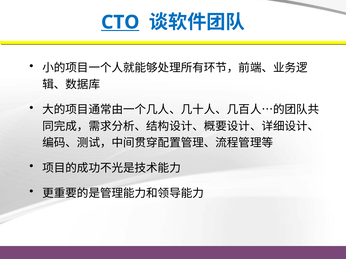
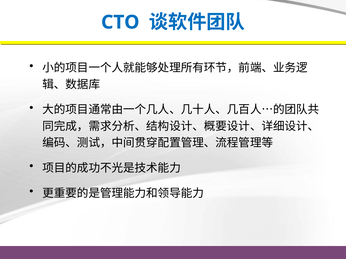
CTO underline: present -> none (120, 22)
